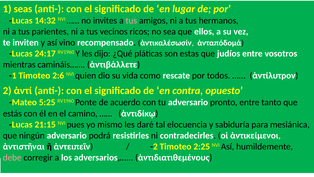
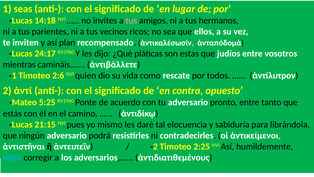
14:32: 14:32 -> 14:18 (45, 21)
vino: vino -> plan (67, 43)
mesiánica: mesiánica -> librándola (290, 124)
debe colour: pink -> light blue (12, 157)
